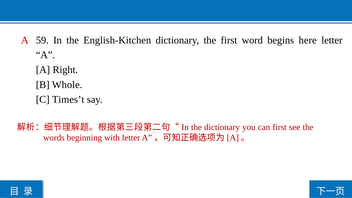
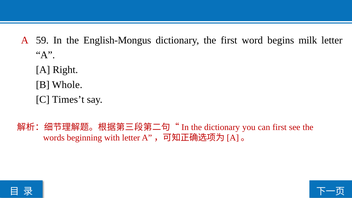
English-Kitchen: English-Kitchen -> English-Mongus (117, 40)
here: here -> milk (308, 40)
